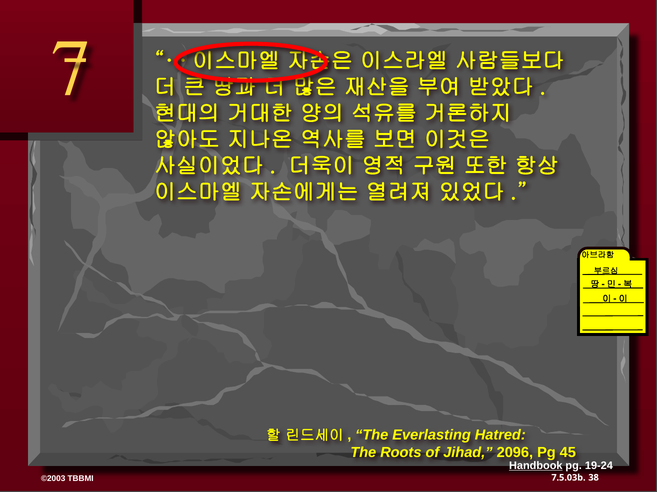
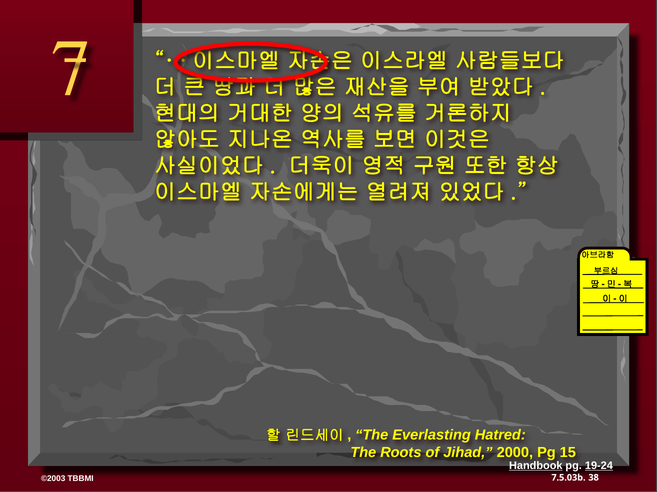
2096: 2096 -> 2000 (515, 453)
45: 45 -> 15 (568, 453)
19-24 underline: none -> present (599, 466)
